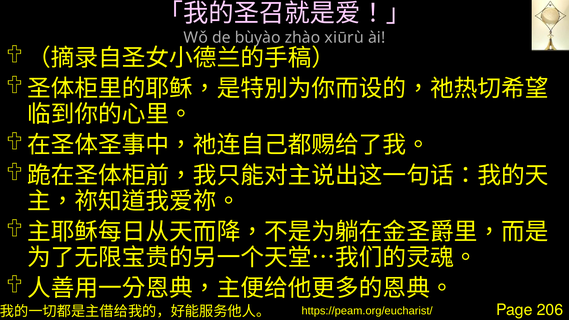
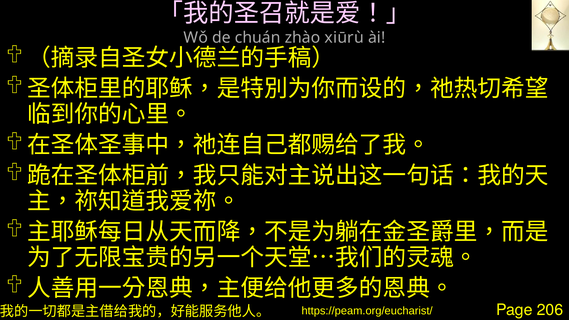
bùyào: bùyào -> chuán (258, 38)
